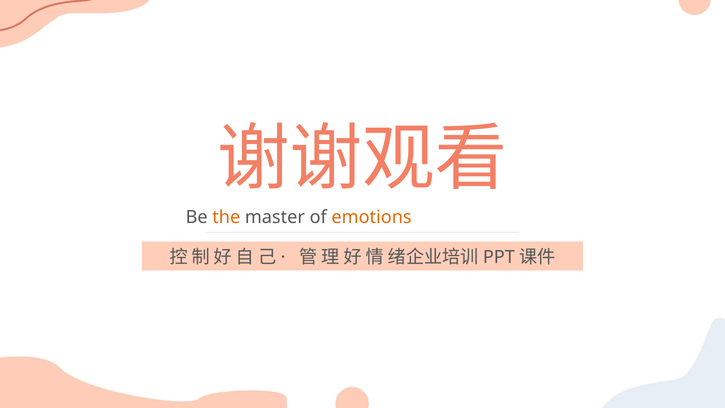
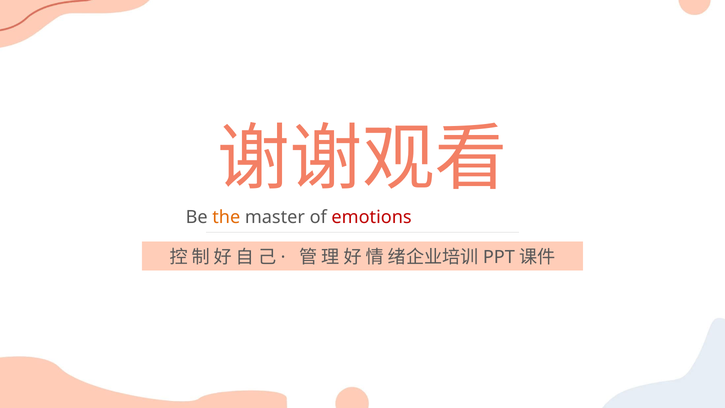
emotions colour: orange -> red (372, 217)
